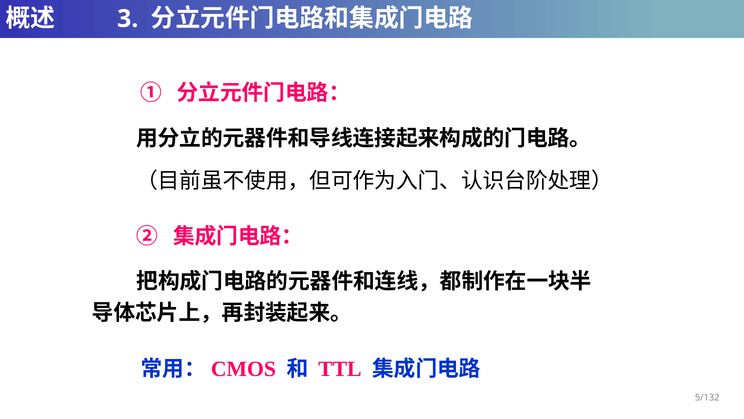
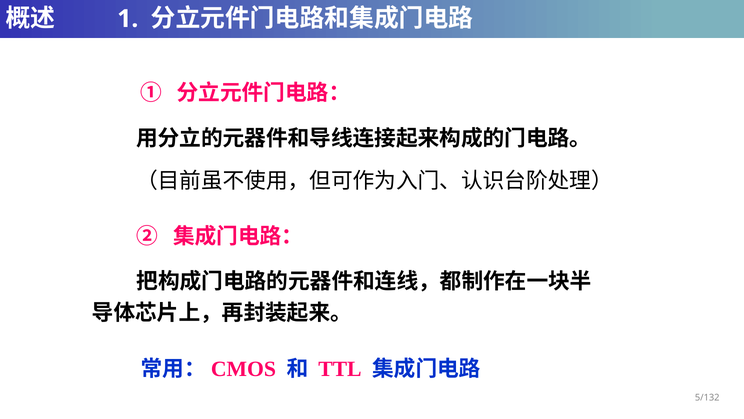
3: 3 -> 1 (128, 19)
